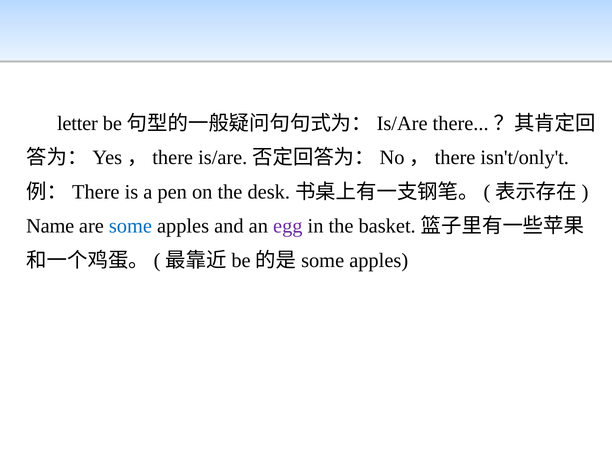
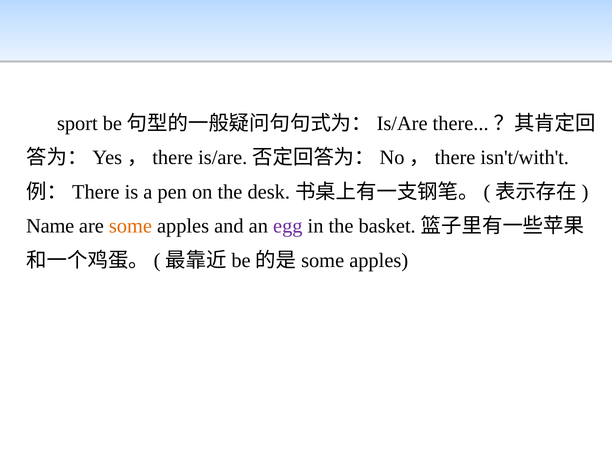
letter: letter -> sport (77, 123)
isn't/only't: isn't/only't -> isn't/with't (525, 158)
some colour: blue -> orange (130, 226)
